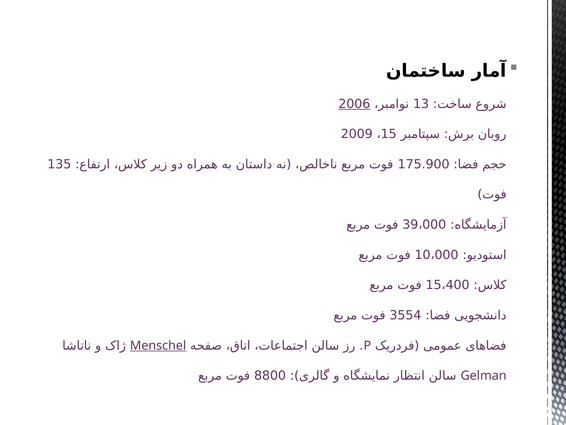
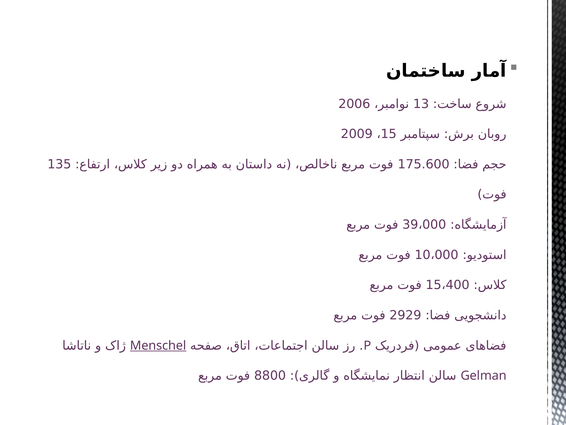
2006 underline: present -> none (354, 104)
175.900: 175.900 -> 175.600 (424, 164)
3554: 3554 -> 2929 (405, 315)
